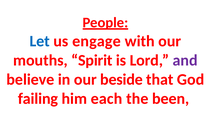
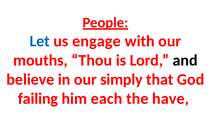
Spirit: Spirit -> Thou (92, 60)
and colour: purple -> black (185, 60)
beside: beside -> simply (121, 79)
been: been -> have (171, 99)
